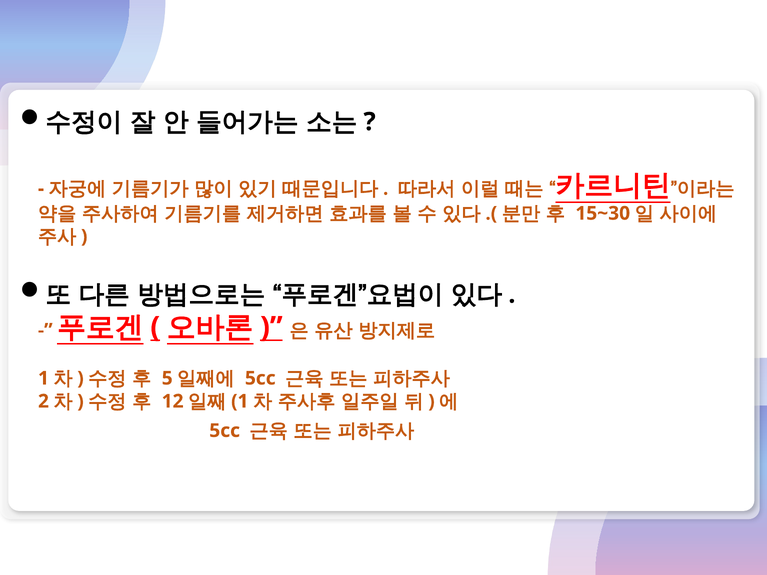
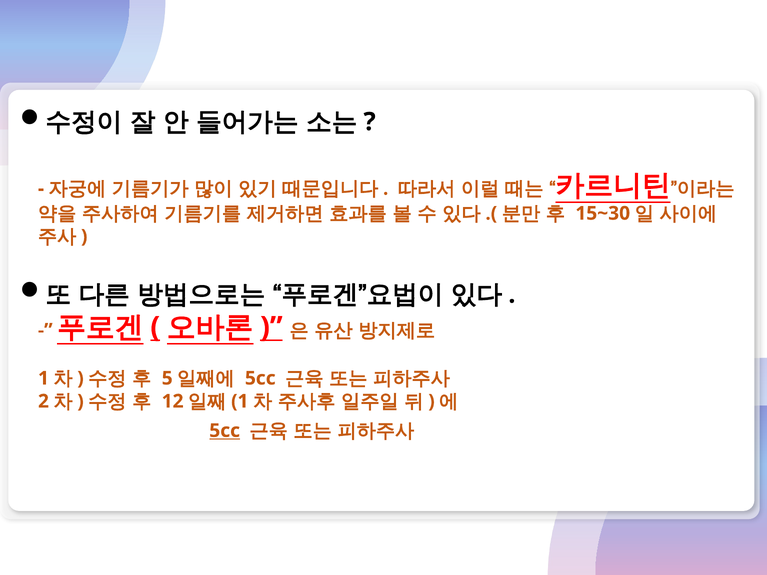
5cc underline: none -> present (225, 431)
